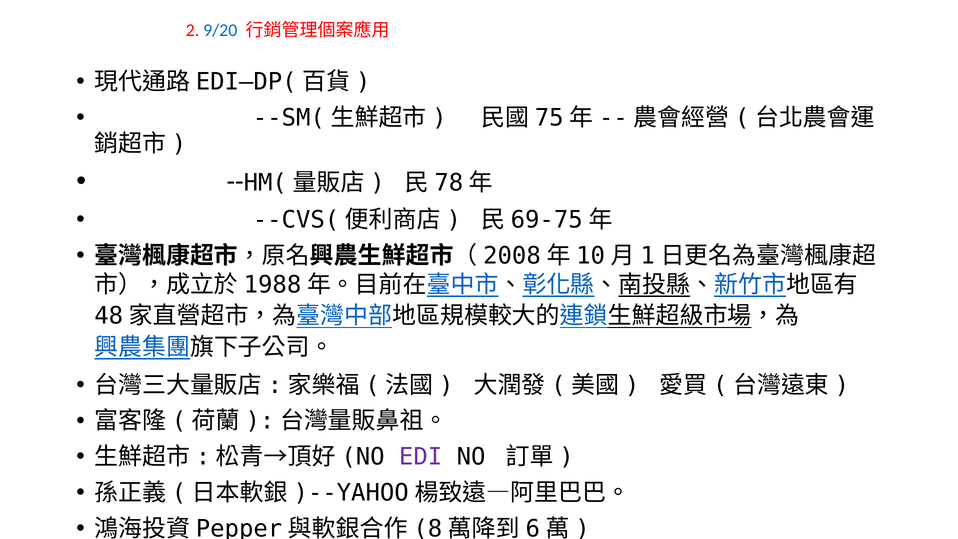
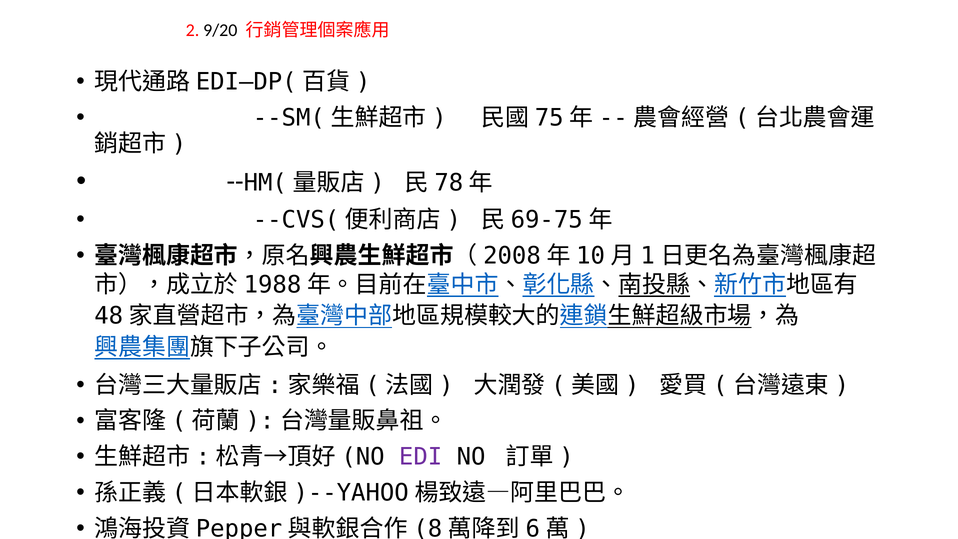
9/20 colour: blue -> black (220, 30)
